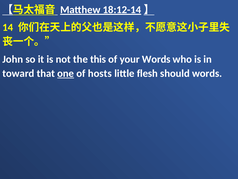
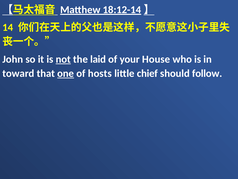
not underline: none -> present (63, 59)
this: this -> laid (98, 59)
your Words: Words -> House (156, 59)
flesh: flesh -> chief (147, 73)
should words: words -> follow (207, 73)
